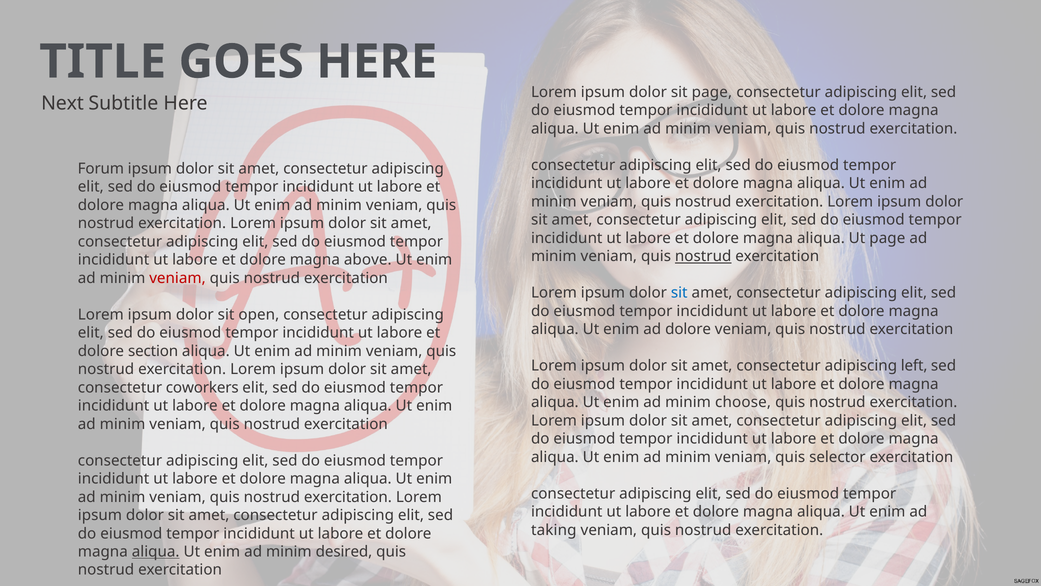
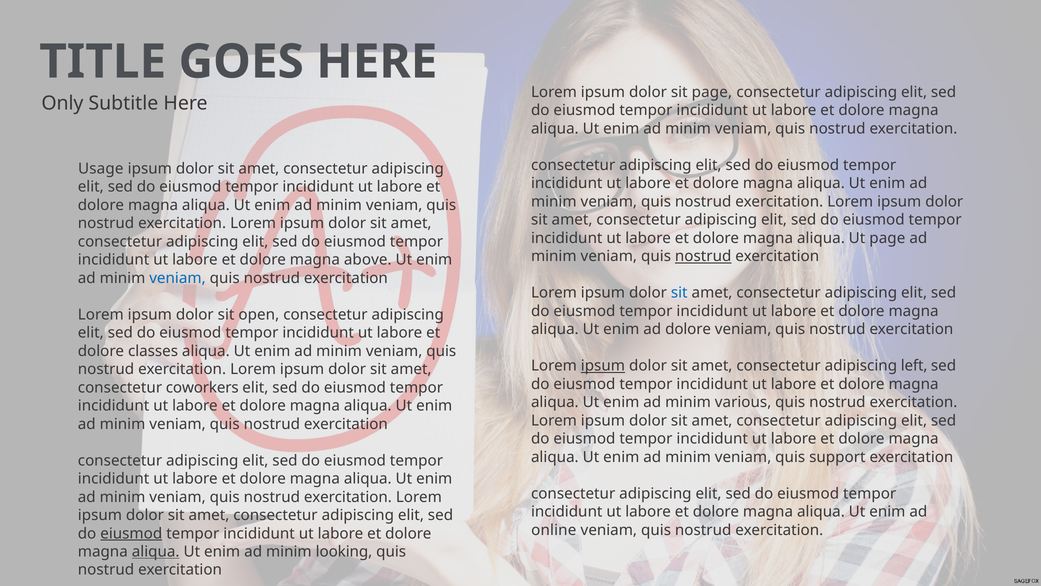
Next: Next -> Only (62, 103)
Forum: Forum -> Usage (101, 169)
veniam colour: red -> blue (177, 278)
section: section -> classes (153, 351)
ipsum underline: none -> present (603, 366)
choose: choose -> various (743, 402)
selector: selector -> support (837, 457)
taking: taking -> online (554, 530)
eiusmod underline: none -> present (131, 533)
desired: desired -> looking (344, 551)
